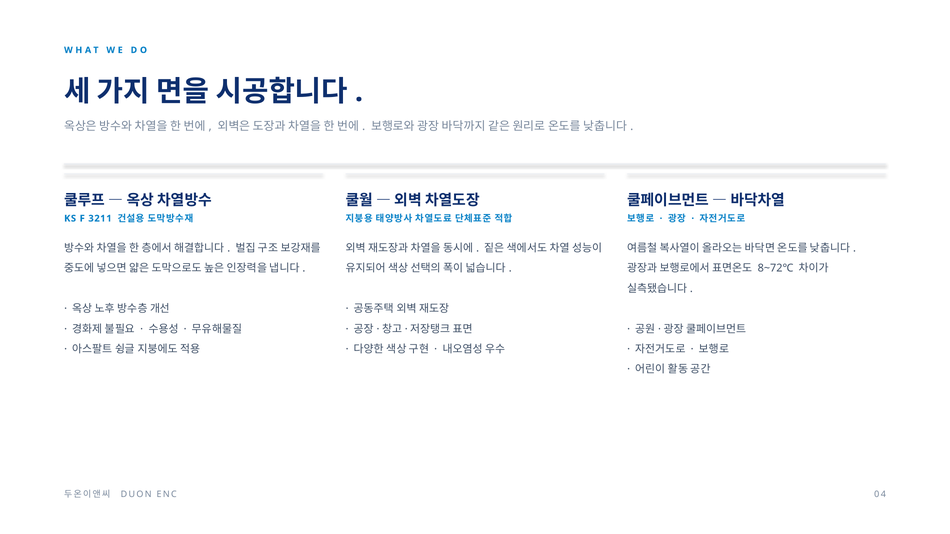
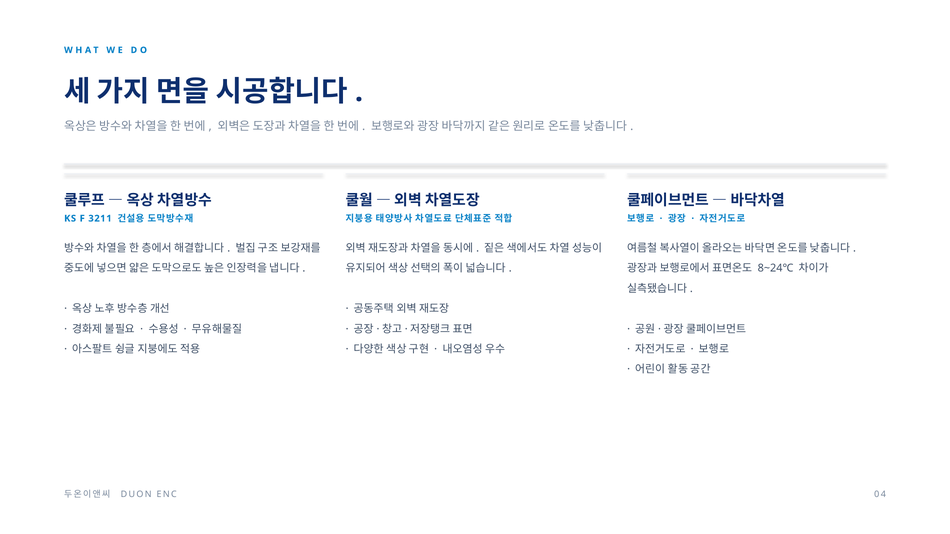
8~72℃: 8~72℃ -> 8~24℃ (776, 268)
